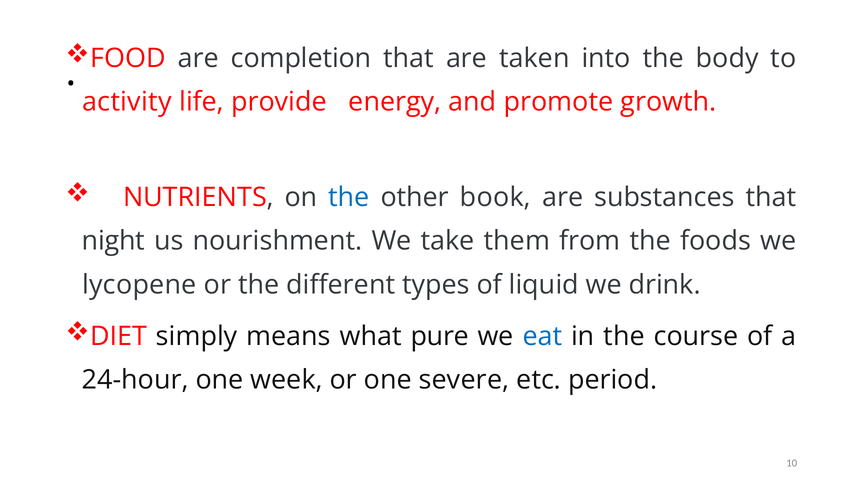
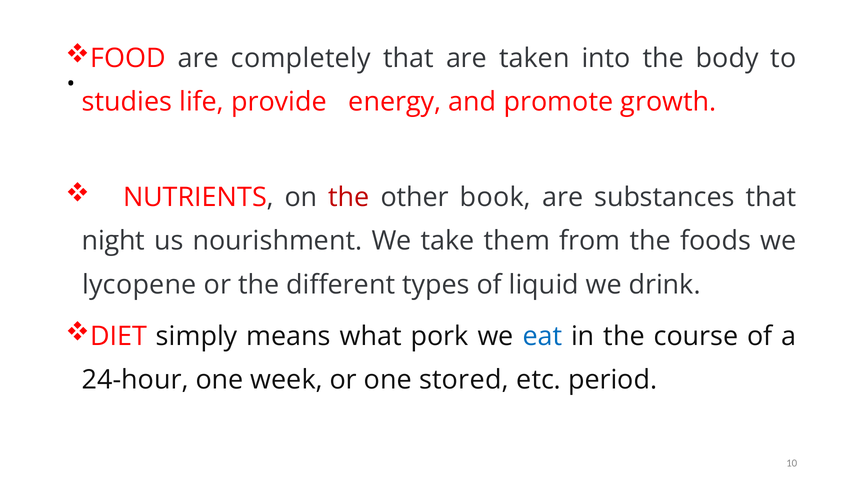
completion: completion -> completely (301, 58)
activity: activity -> studies (127, 102)
the colour: blue -> red (349, 198)
pure: pure -> pork (440, 337)
severe: severe -> stored (464, 380)
